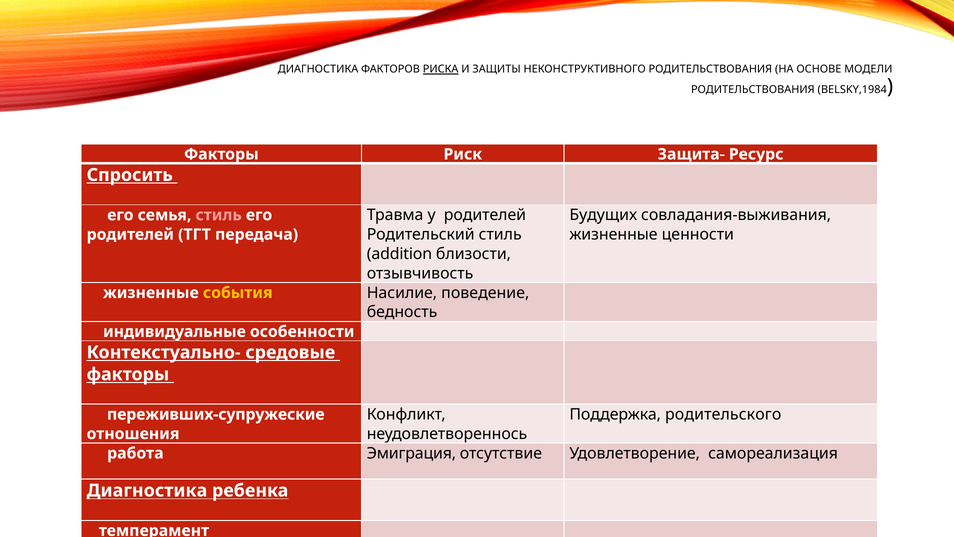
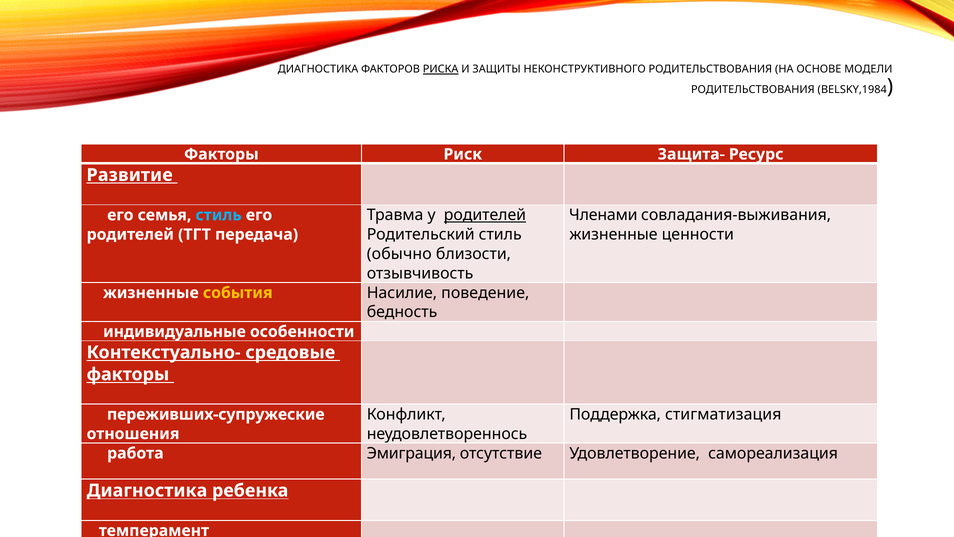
Спросить: Спросить -> Развитие (130, 175)
родителей underline: none -> present (485, 215)
Будущих: Будущих -> Членами (603, 215)
стиль colour: pink -> light blue (219, 215)
addition: addition -> обычно (399, 254)
родительского: родительского -> стигматизация (723, 414)
